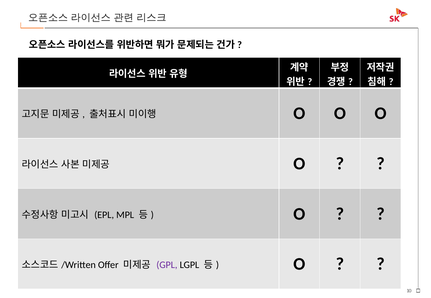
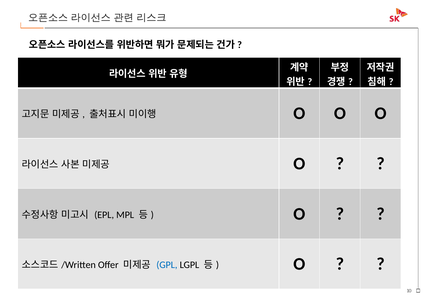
GPL colour: purple -> blue (167, 265)
